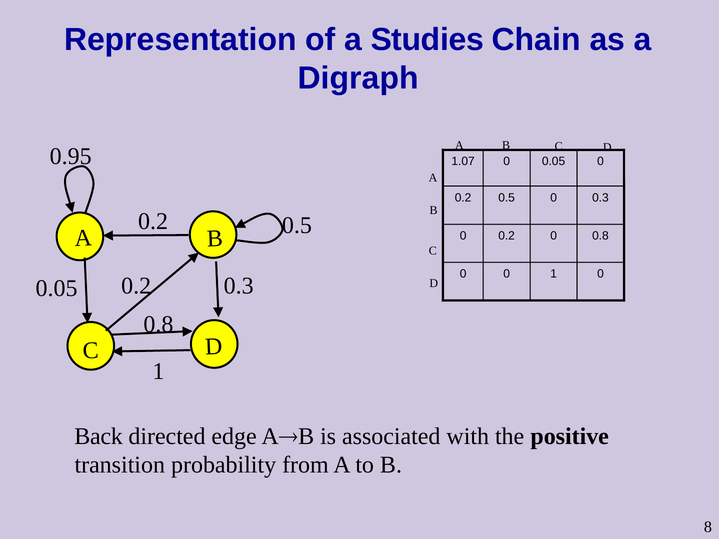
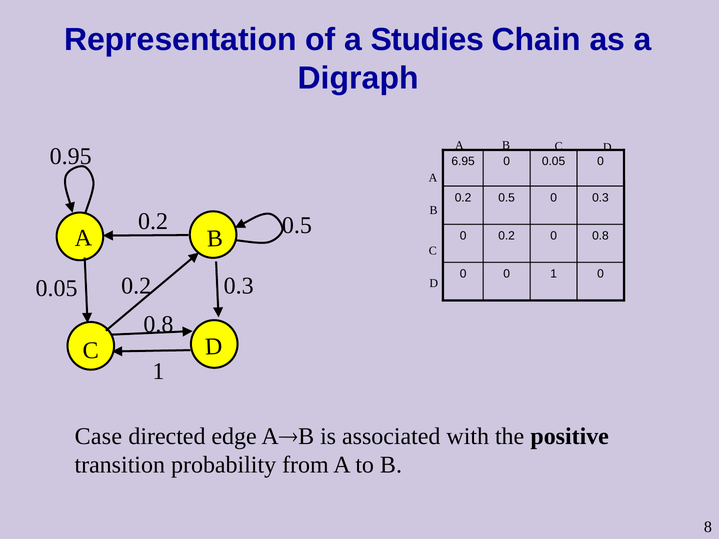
1.07: 1.07 -> 6.95 (463, 162)
Back: Back -> Case (98, 436)
